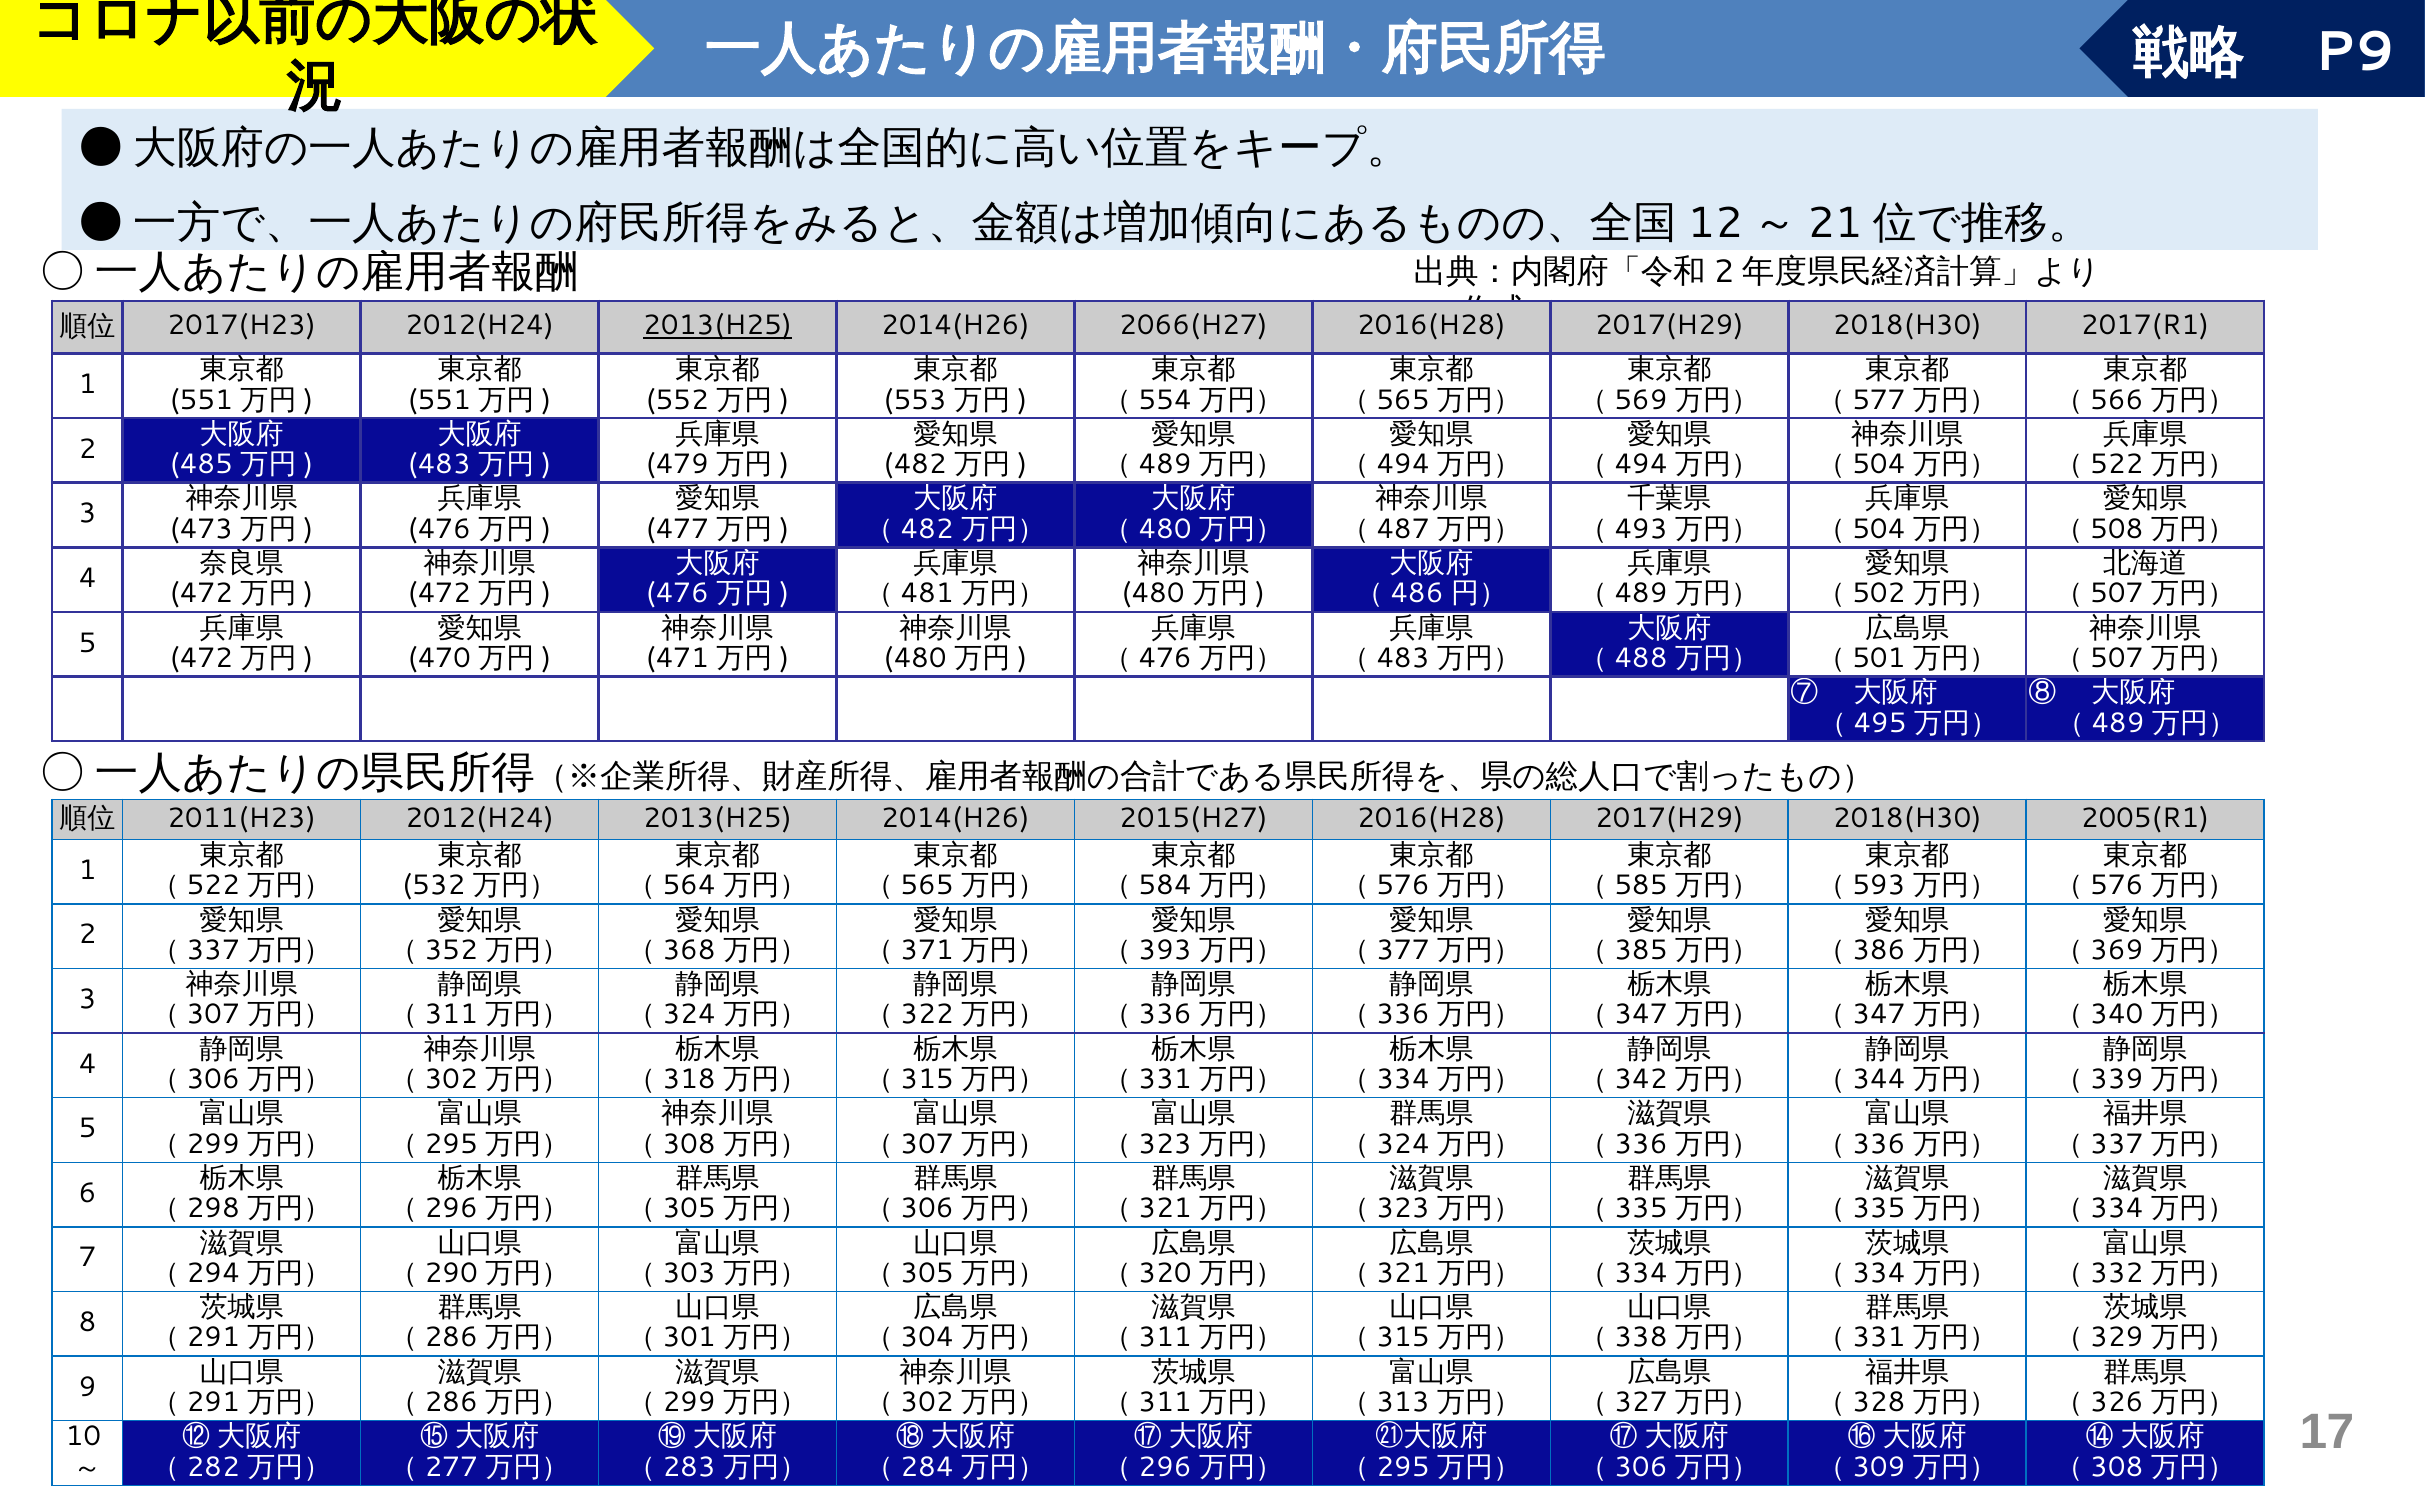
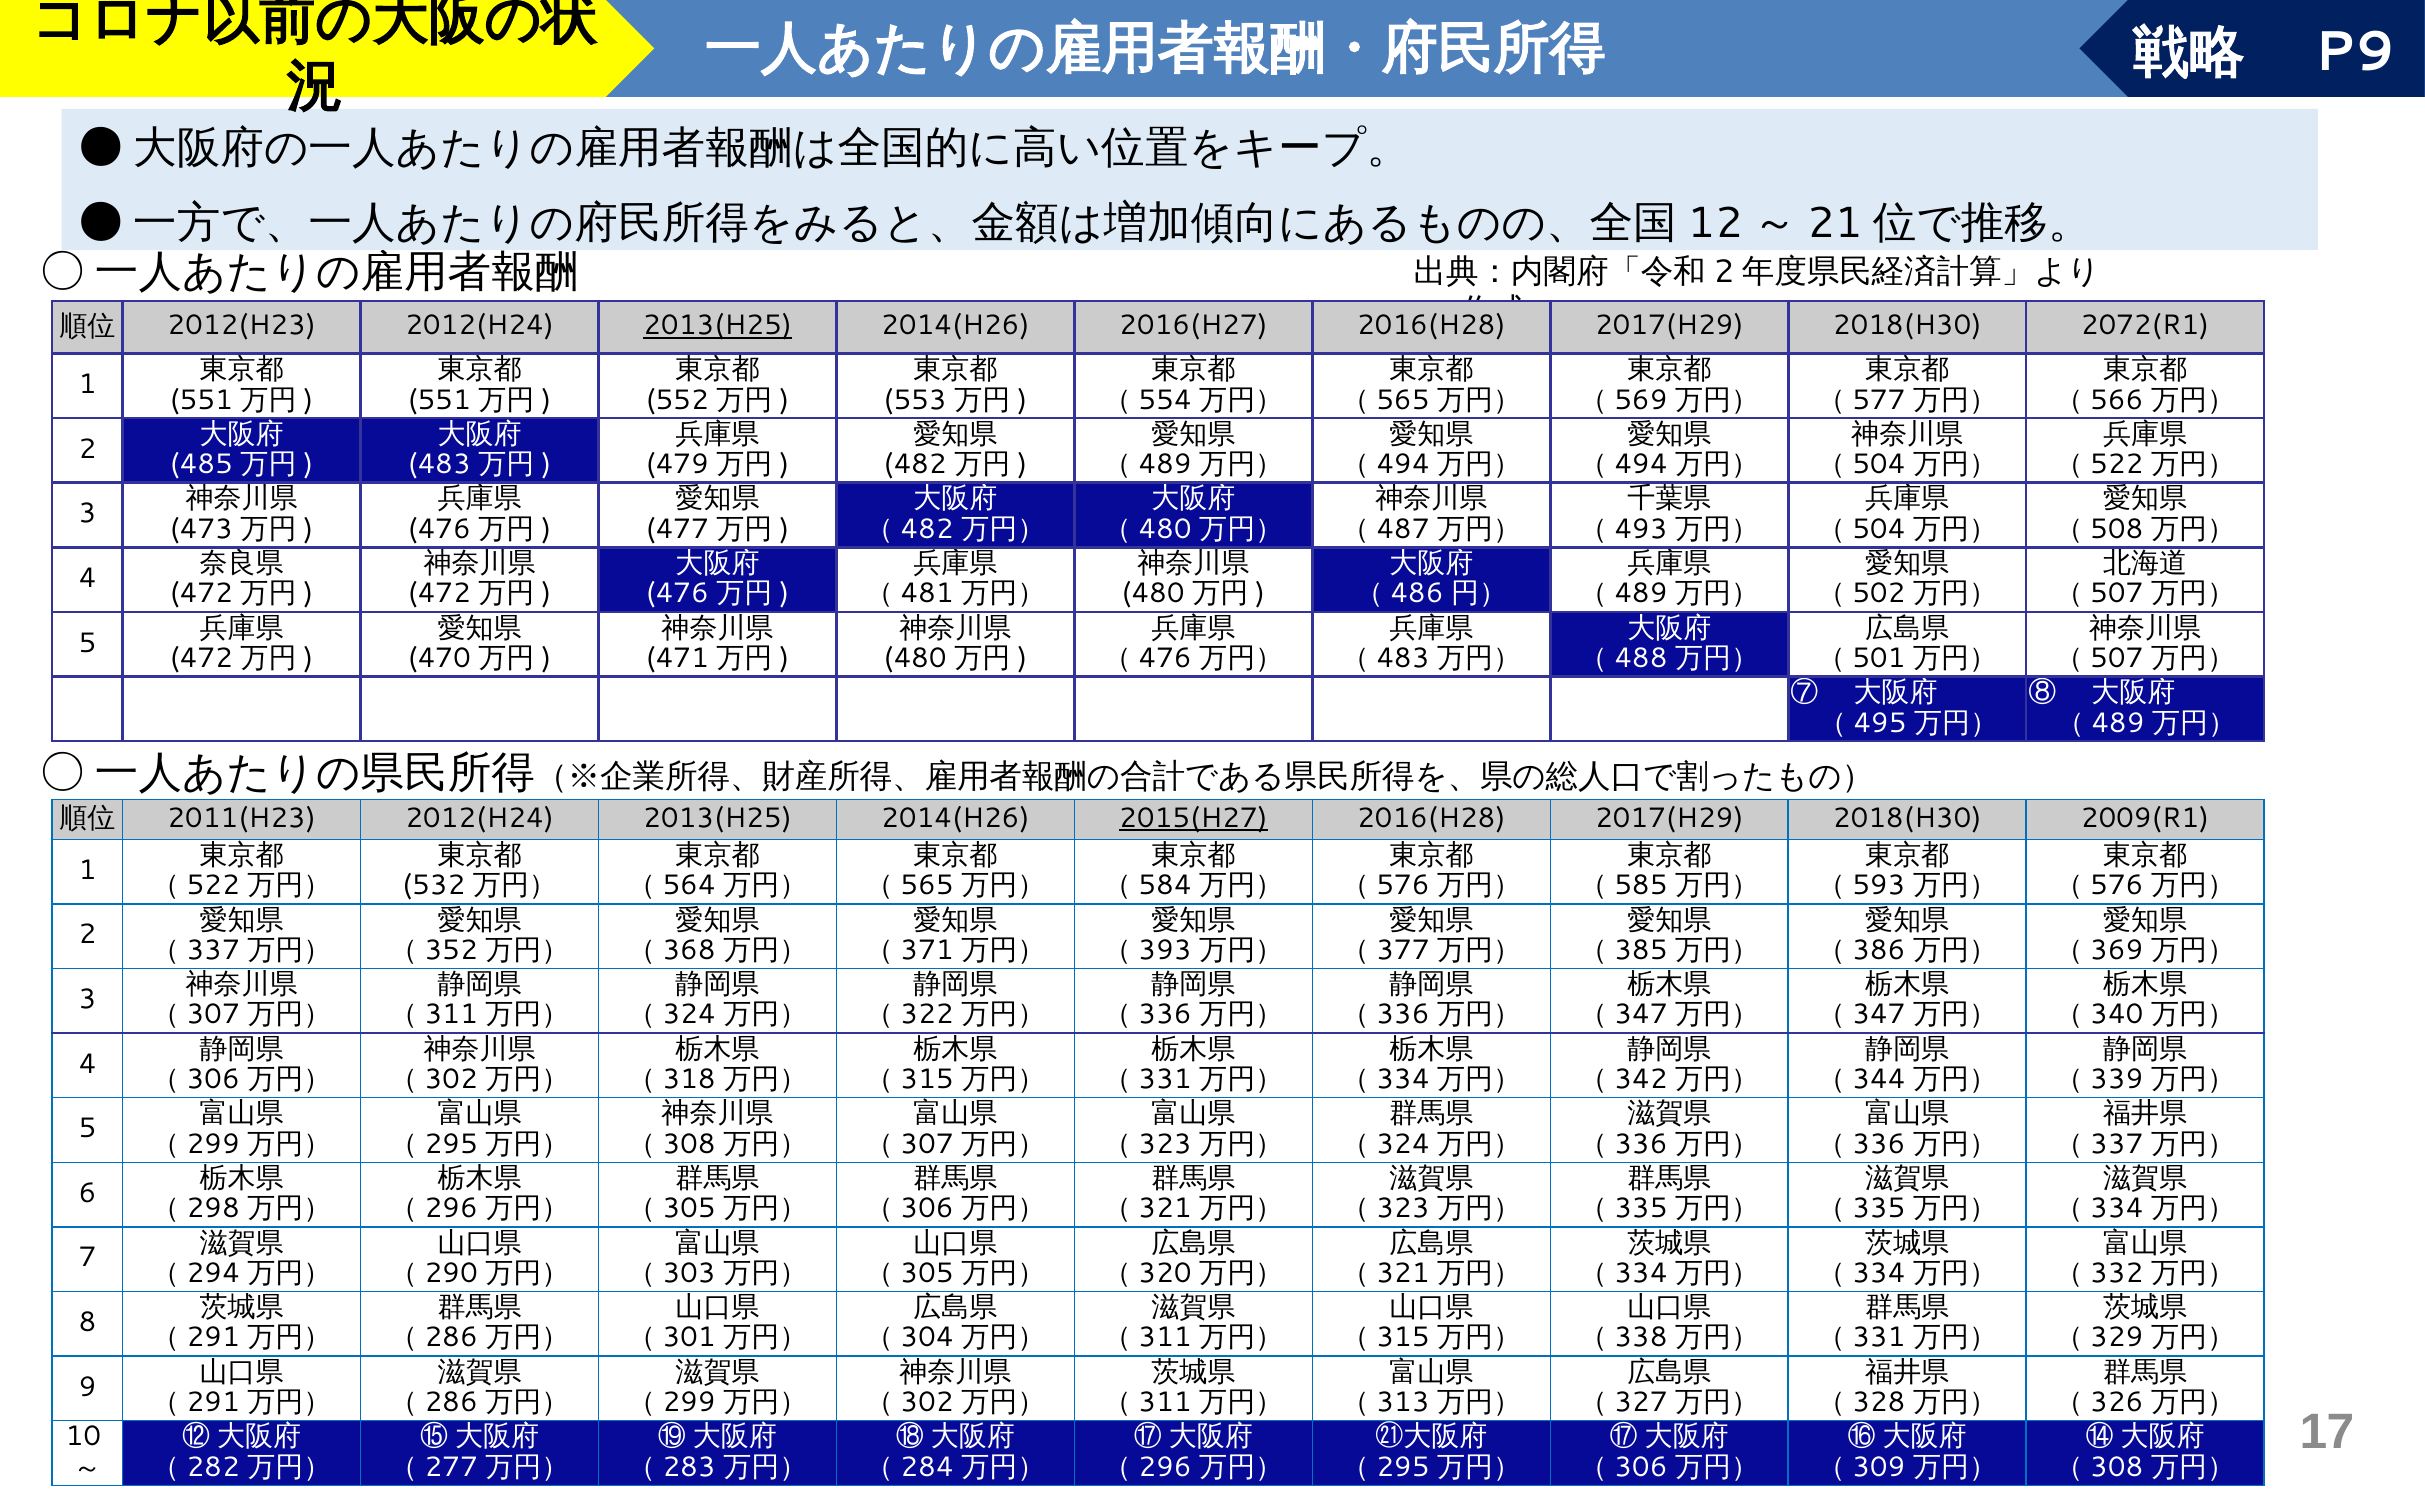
2017(H23: 2017(H23 -> 2012(H23 (242, 326)
2066(H27: 2066(H27 -> 2016(H27 (1193, 326)
2017(R1: 2017(R1 -> 2072(R1 (2145, 326)
2015(H27 underline: none -> present (1193, 818)
2005(R1: 2005(R1 -> 2009(R1 (2145, 818)
